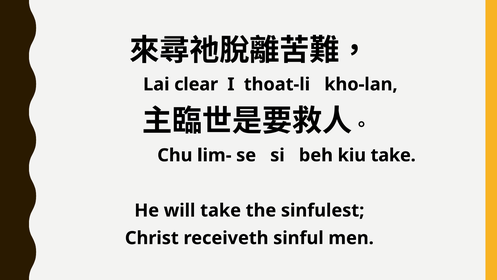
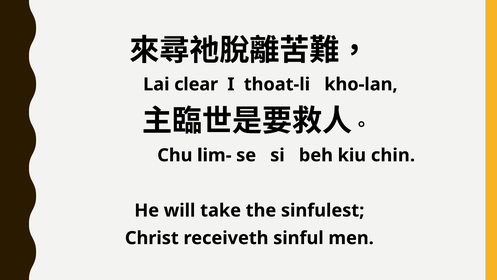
kiu take: take -> chin (393, 155)
